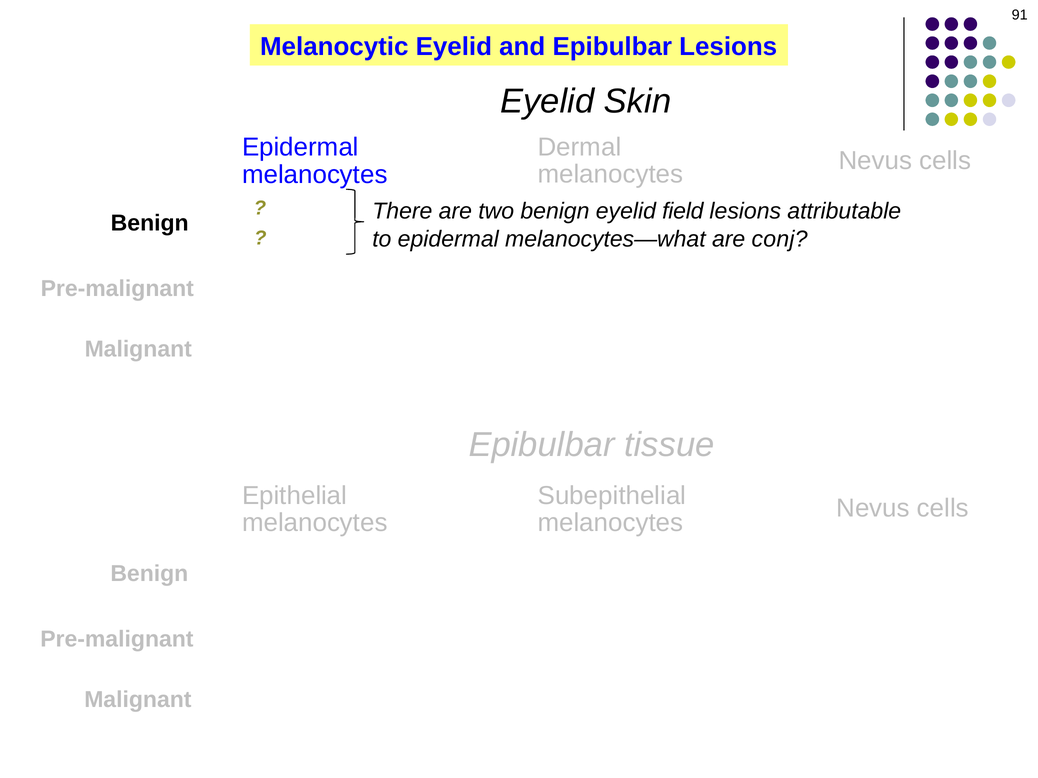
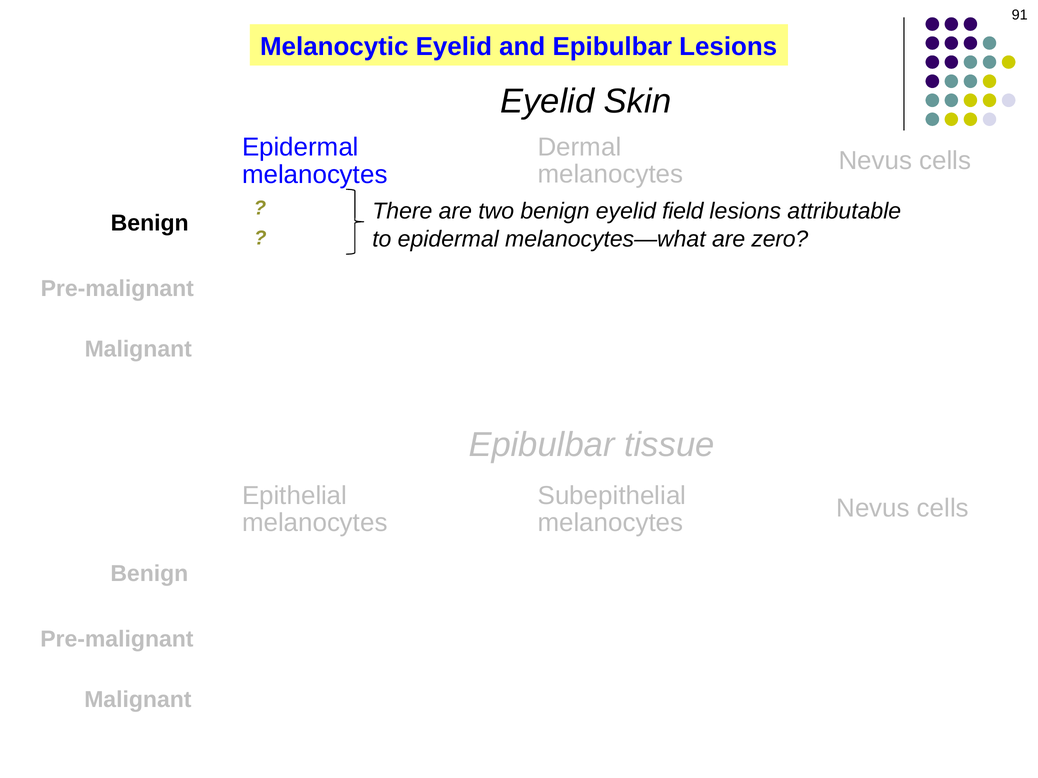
conj: conj -> zero (780, 239)
